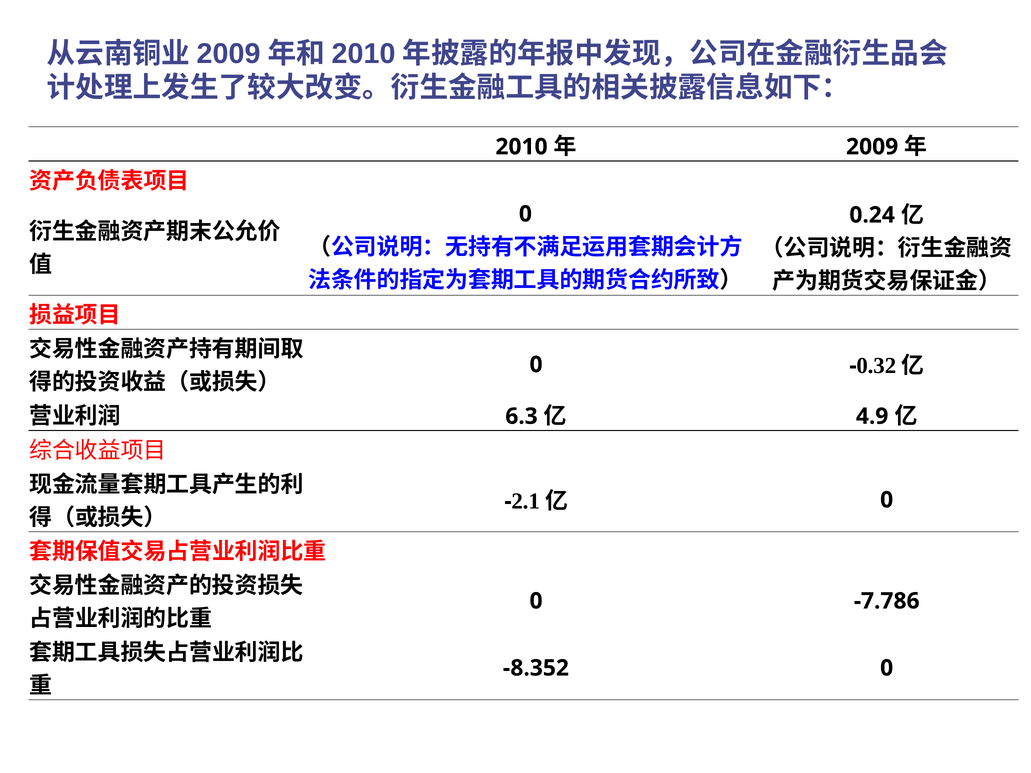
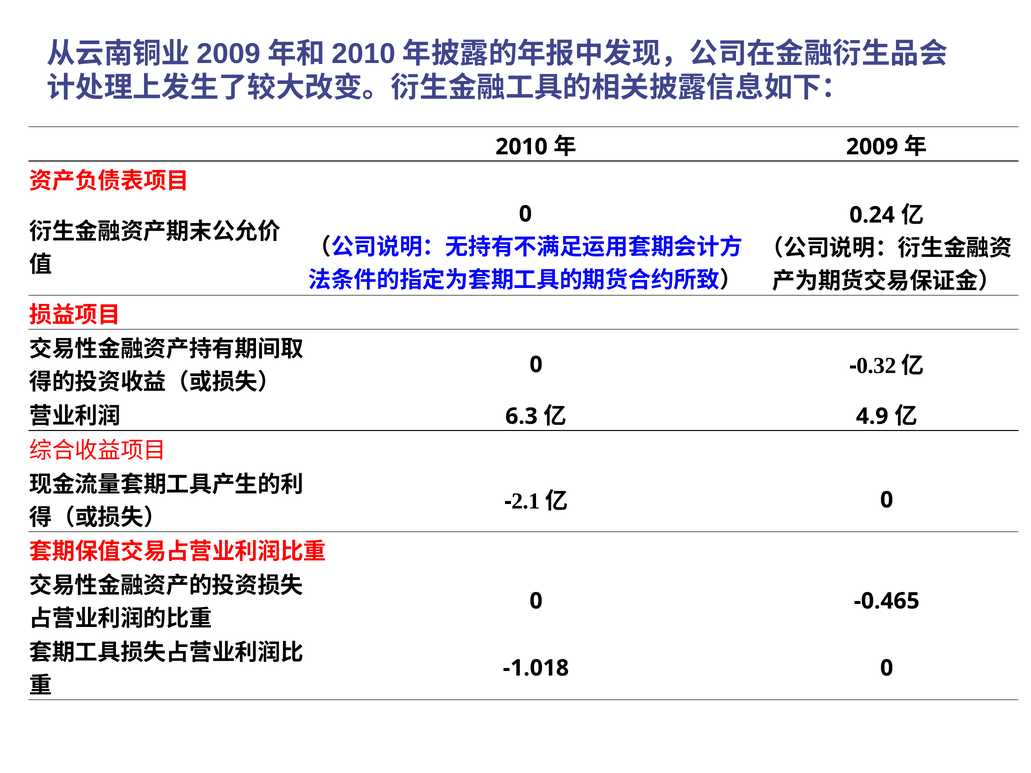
-7.786: -7.786 -> -0.465 (887, 601)
-8.352: -8.352 -> -1.018 (536, 668)
